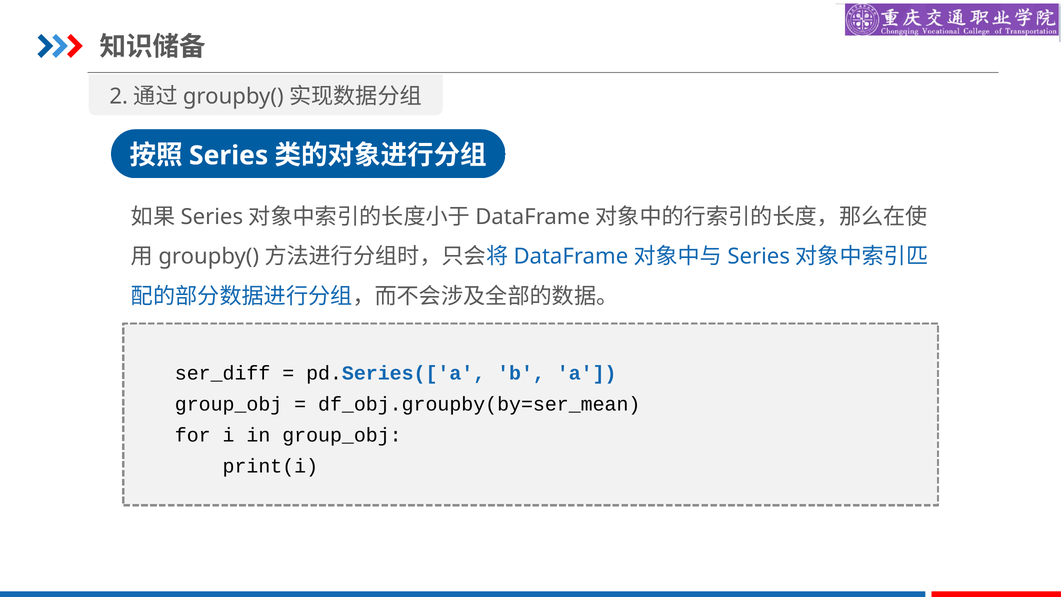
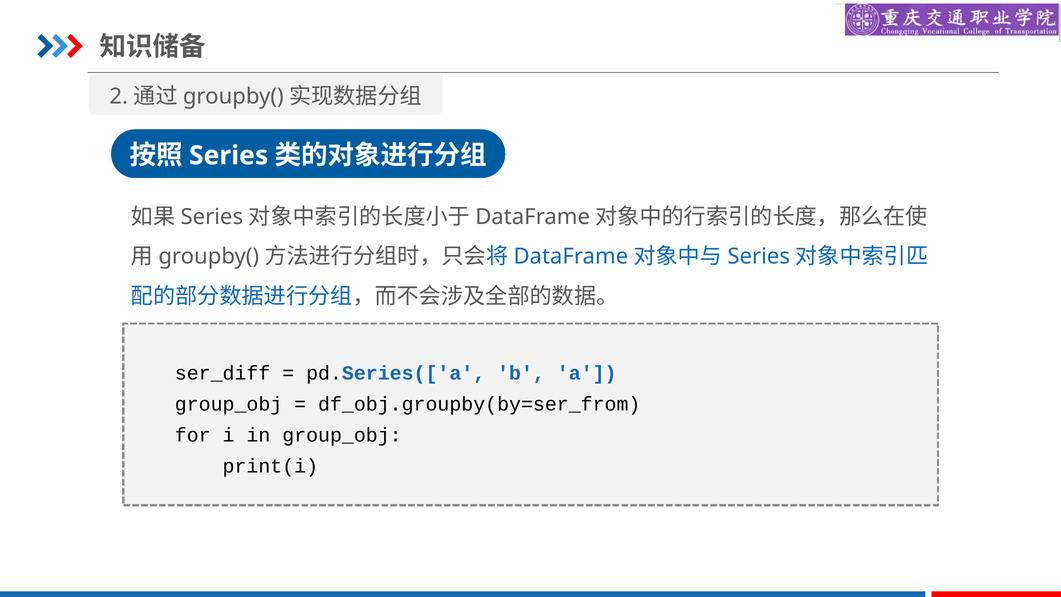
df_obj.groupby(by=ser_mean: df_obj.groupby(by=ser_mean -> df_obj.groupby(by=ser_from (479, 404)
